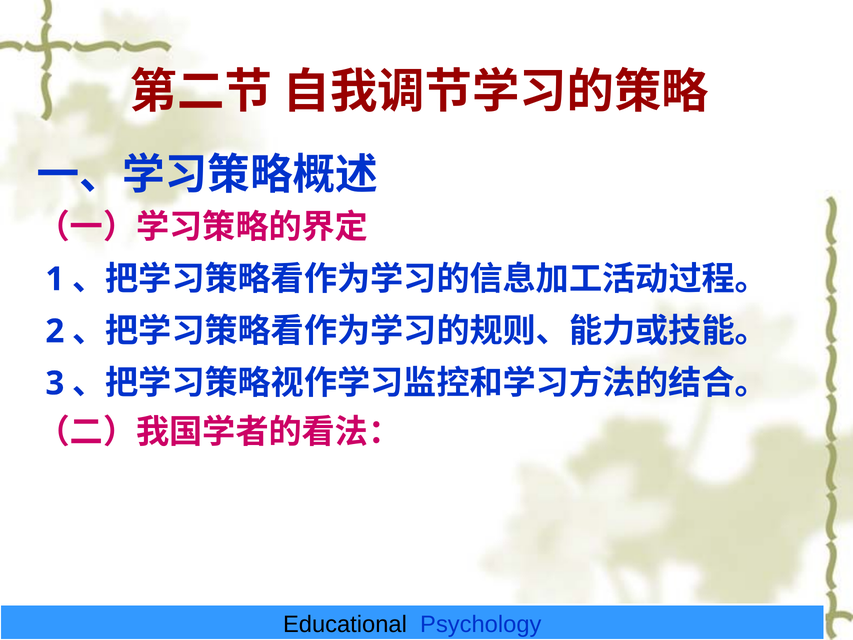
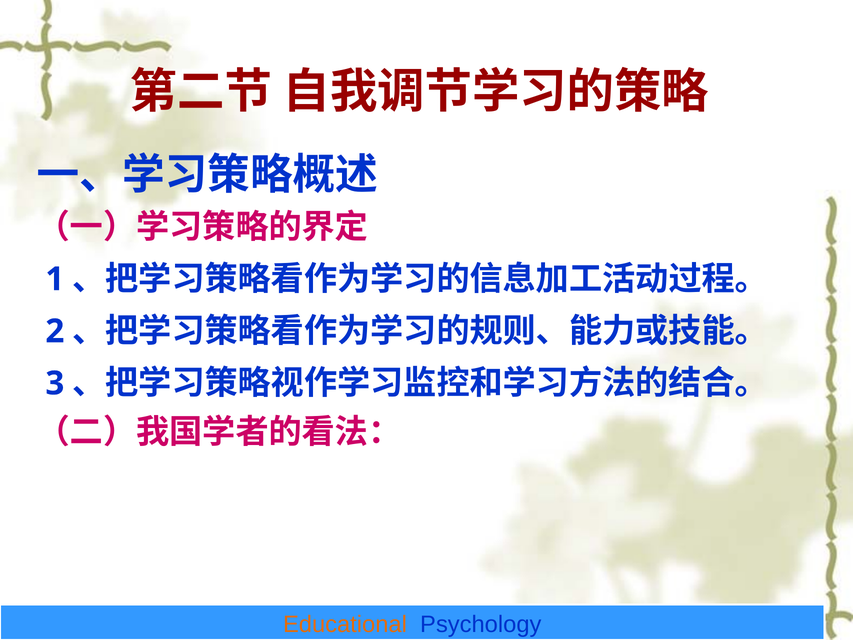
Educational colour: black -> orange (345, 624)
